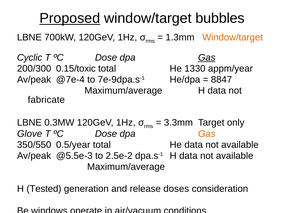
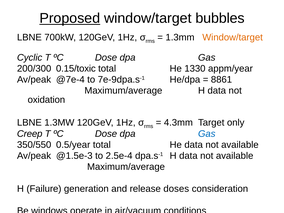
Gas underline: present -> none (207, 58)
8847: 8847 -> 8861 (221, 80)
fabricate: fabricate -> oxidation (46, 100)
0.3MW: 0.3MW -> 1.3MW (59, 123)
3.3mm: 3.3mm -> 4.3mm (178, 123)
Glove: Glove -> Creep (30, 134)
Gas colour: orange -> blue (207, 134)
@5.5e-3: @5.5e-3 -> @1.5e-3 (74, 156)
2.5e-2: 2.5e-2 -> 2.5e-4 (119, 156)
Tested: Tested -> Failure (44, 189)
